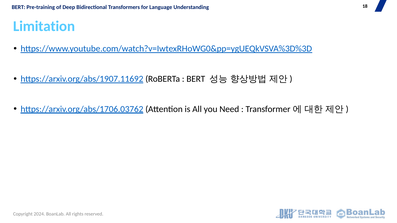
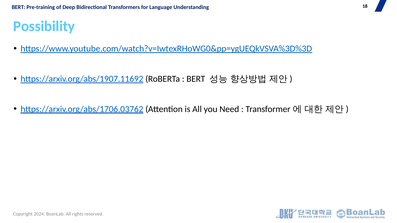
Limitation: Limitation -> Possibility (44, 26)
